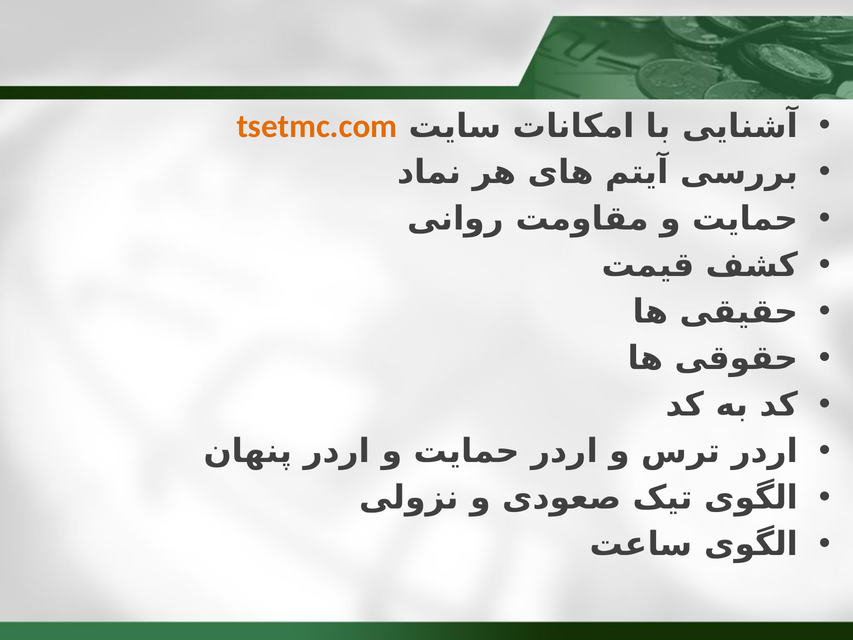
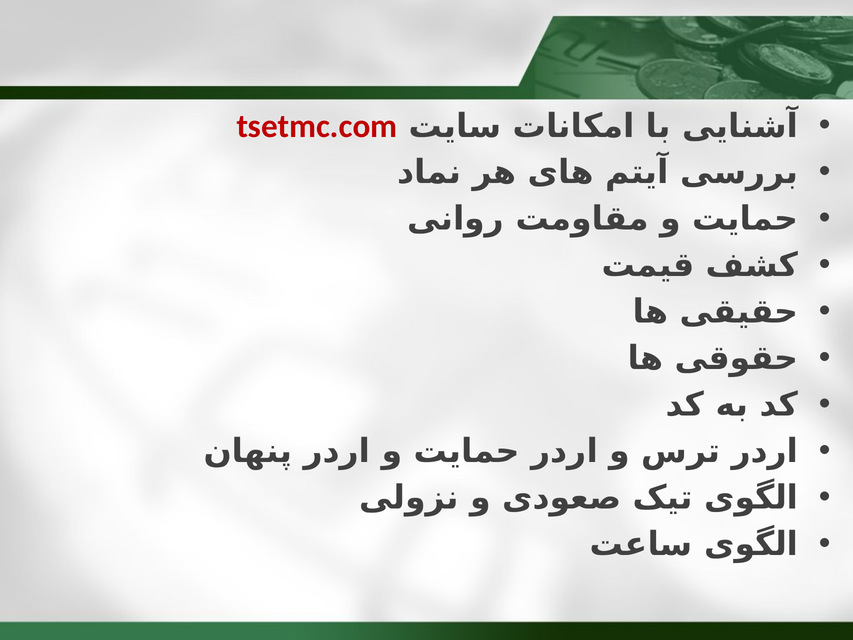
tsetmc.com colour: orange -> red (317, 126)
